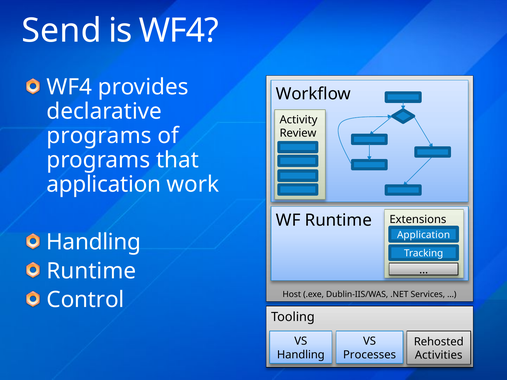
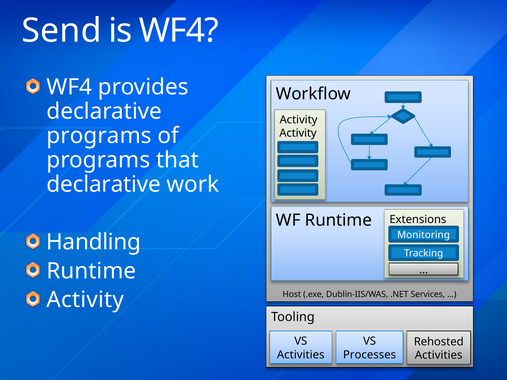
Review: Review -> Activity (298, 133)
application: application -> declarative (104, 185)
Application: Application -> Monitoring (424, 235)
Control: Control -> Activity (85, 300)
Handling: Handling -> Activities (301, 355)
